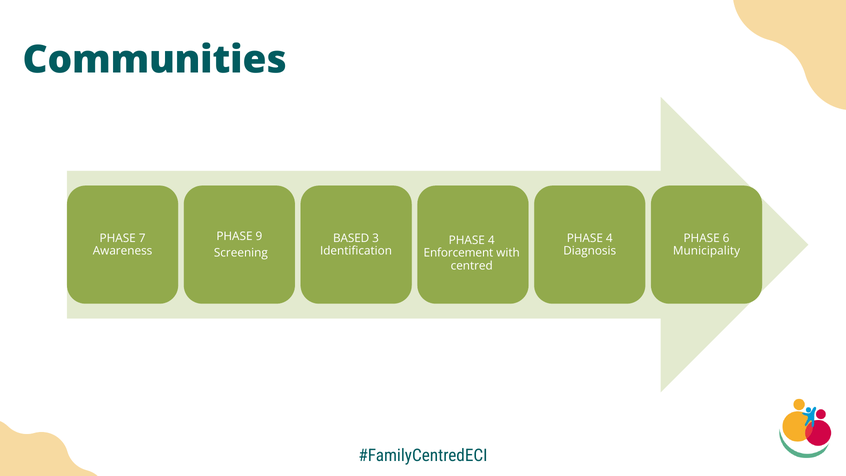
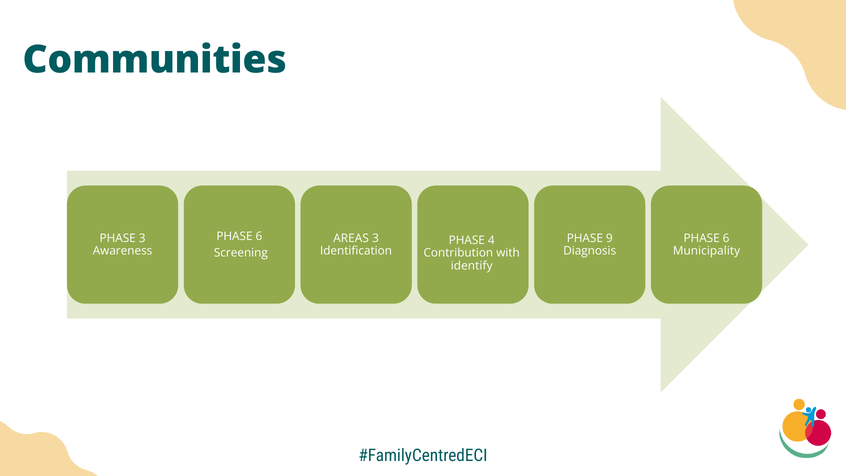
9: 9 -> 6 (259, 236)
PHASE 7: 7 -> 3 (142, 238)
BASED: BASED -> AREAS (351, 238)
4: 4 -> 9 (609, 238)
Enforcement: Enforcement -> Contribution (458, 253)
centred: centred -> identify (472, 266)
